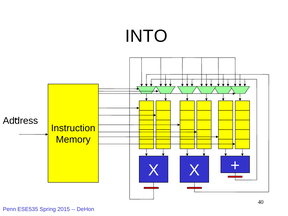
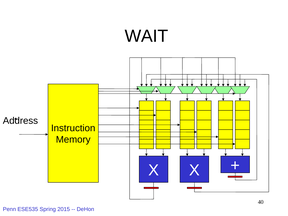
INTO: INTO -> WAIT (146, 36)
